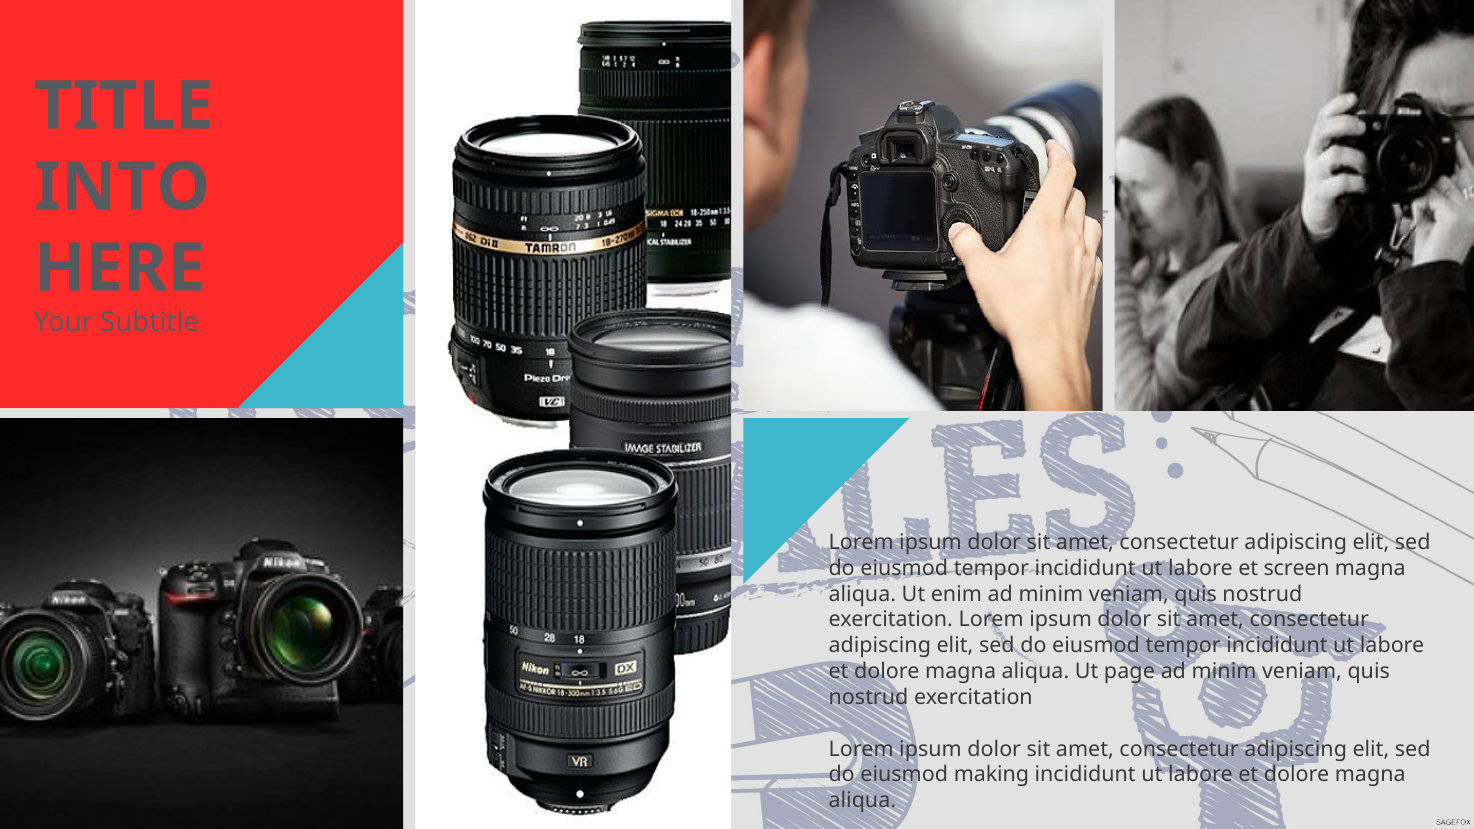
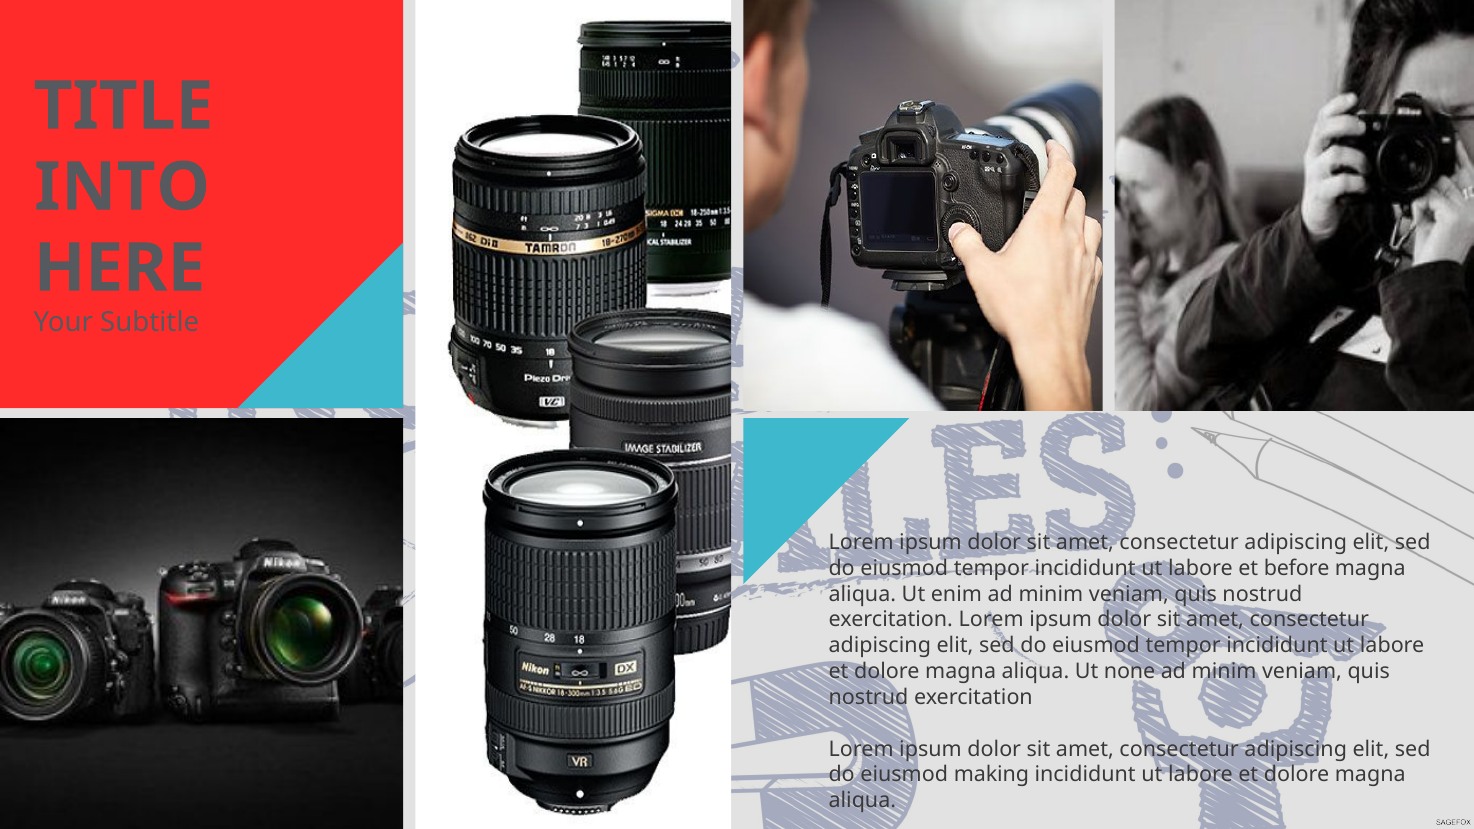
screen: screen -> before (1297, 568)
page: page -> none (1130, 672)
